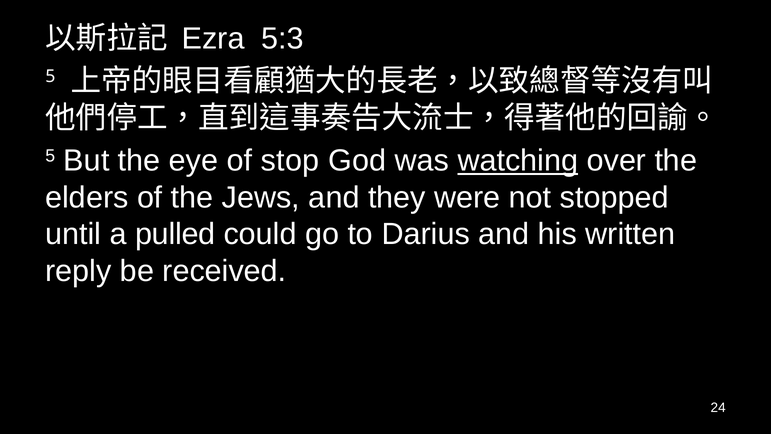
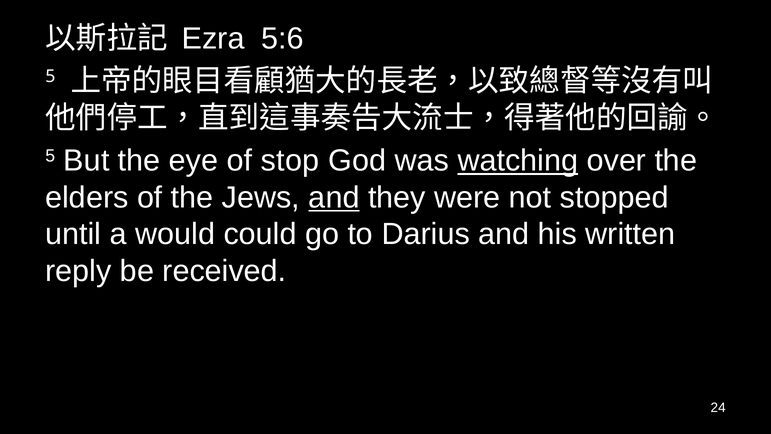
5:3: 5:3 -> 5:6 (283, 38)
and underline: none -> present (334, 197)
pulled: pulled -> would (175, 234)
